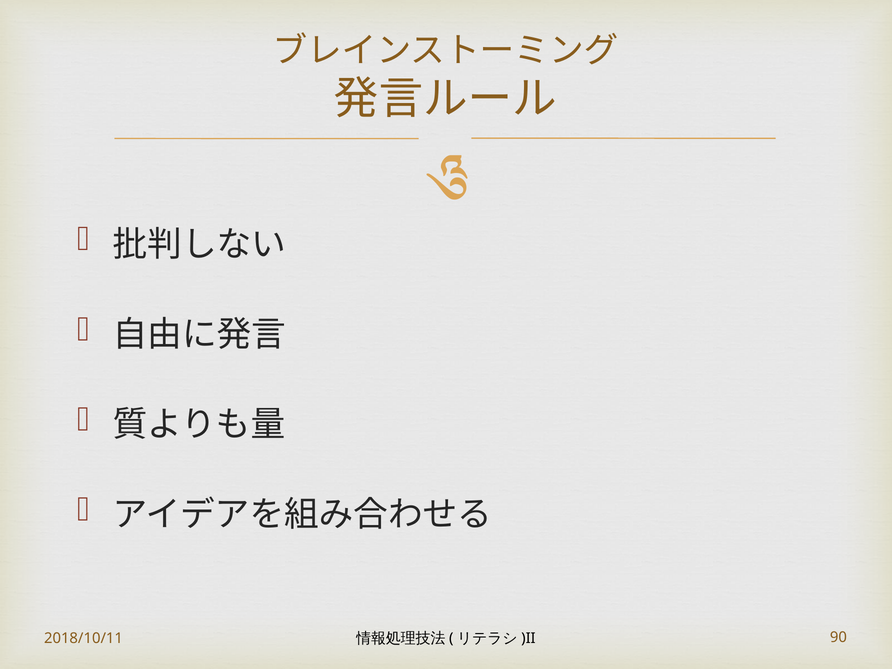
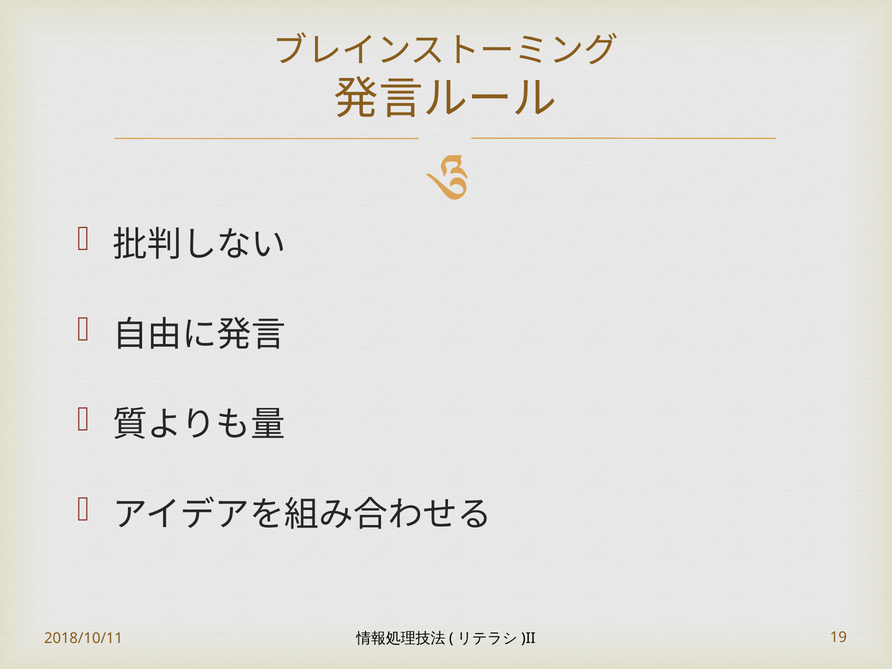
90: 90 -> 19 (838, 637)
